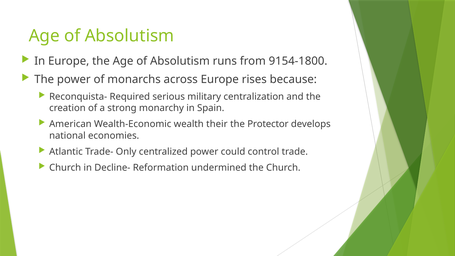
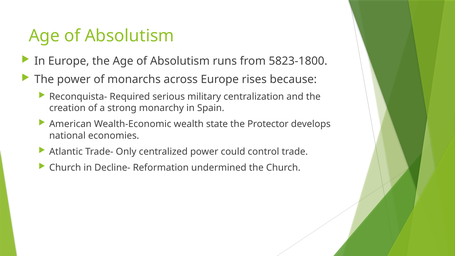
9154-1800: 9154-1800 -> 5823-1800 (298, 61)
their: their -> state (217, 124)
